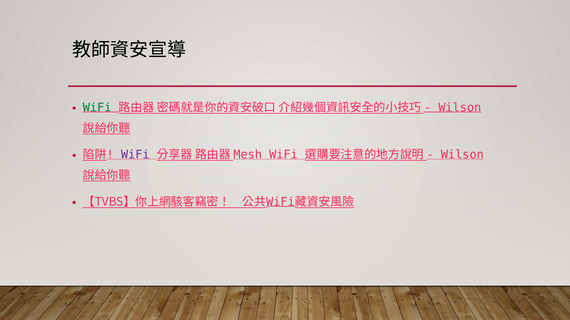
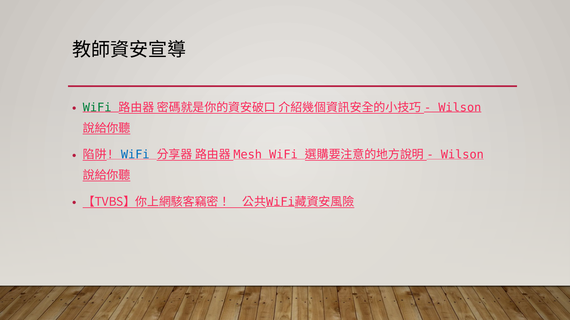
WiFi colour: purple -> blue (135, 155)
